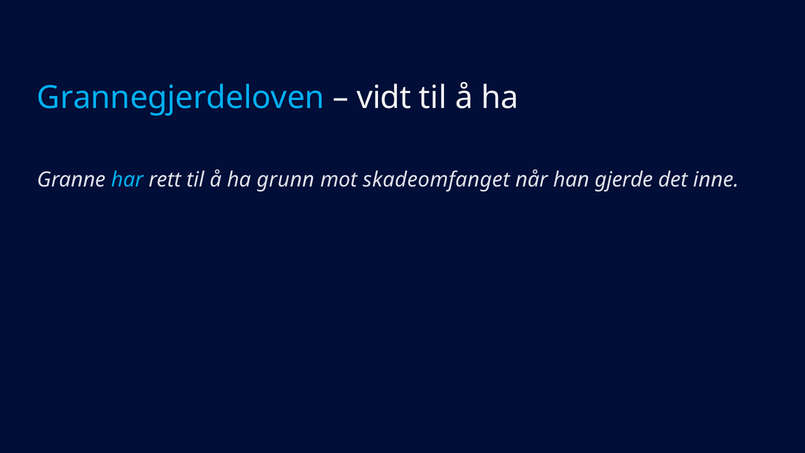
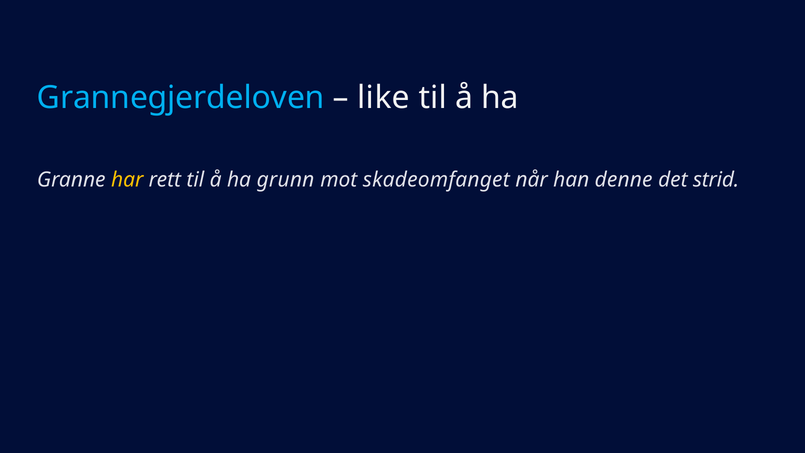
vidt: vidt -> like (384, 98)
har colour: light blue -> yellow (127, 180)
gjerde: gjerde -> denne (624, 180)
inne: inne -> strid (716, 180)
